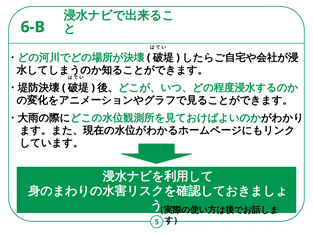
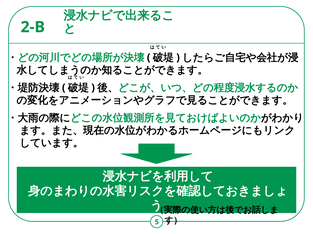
6-B: 6-B -> 2-B (33, 27)
